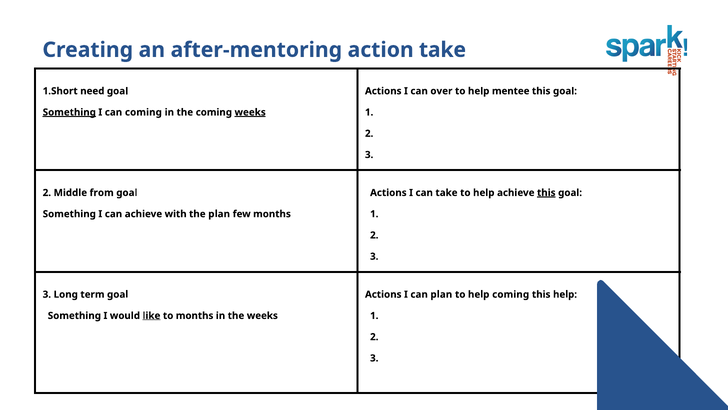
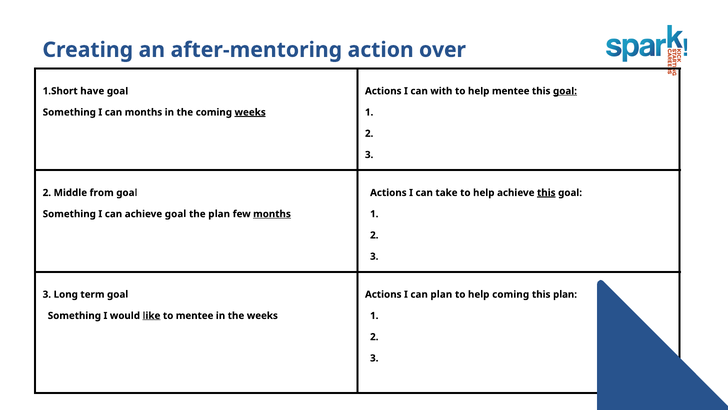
action take: take -> over (442, 50)
need: need -> have (92, 91)
over: over -> with (441, 91)
goal underline: none -> present (565, 91)
Something underline: present -> none (69, 112)
can coming: coming -> months (143, 112)
achieve with: with -> goal (176, 214)
months underline: none -> present (272, 214)
this help: help -> plan (565, 294)
to months: months -> mentee (195, 315)
